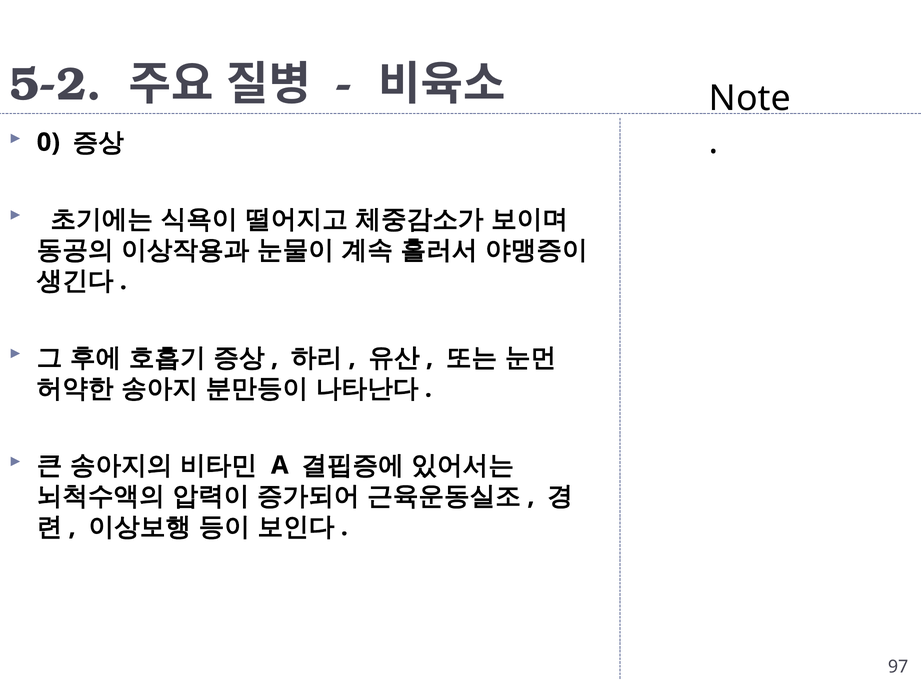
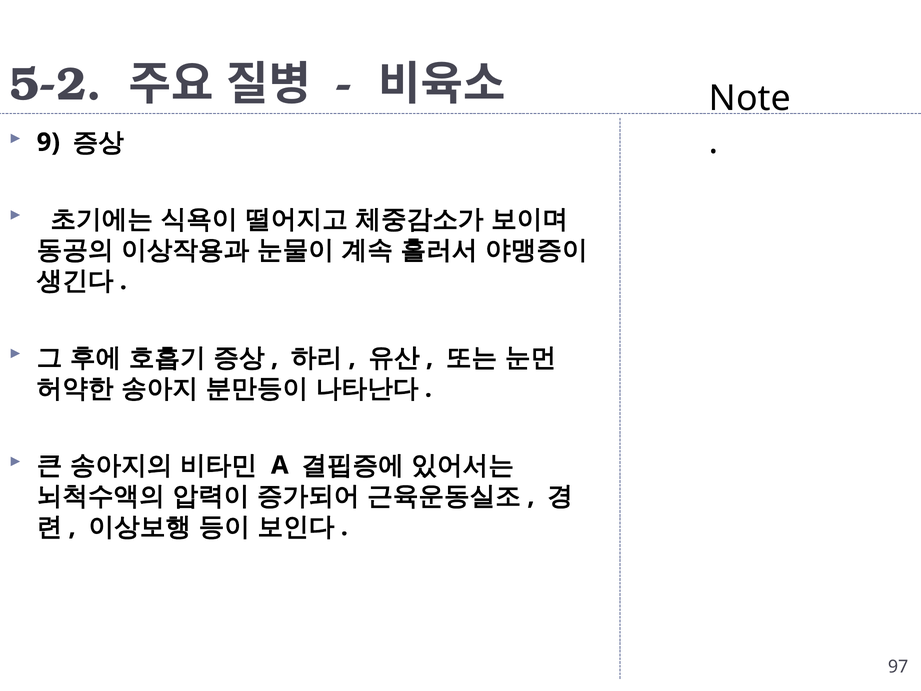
0: 0 -> 9 (48, 142)
